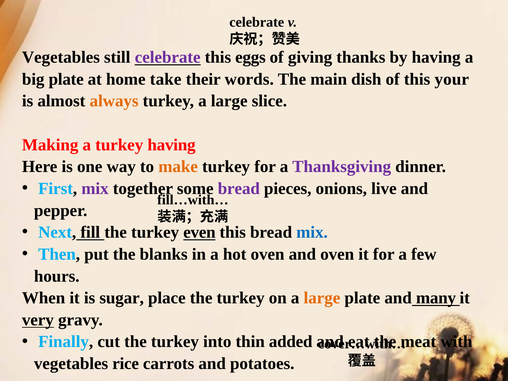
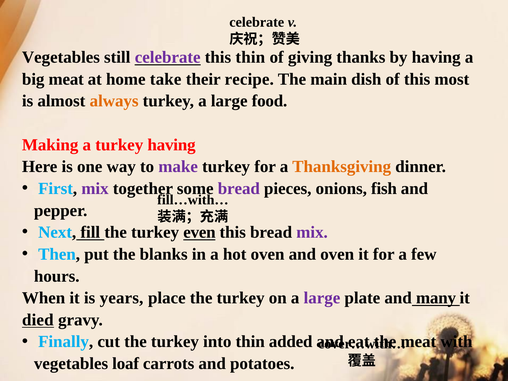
this eggs: eggs -> thin (250, 57)
big plate: plate -> meat (66, 79)
words: words -> recipe (249, 79)
your: your -> most (452, 79)
slice: slice -> food (269, 101)
make colour: orange -> purple (178, 167)
Thanksgiving colour: purple -> orange (342, 167)
live: live -> fish (384, 189)
mix colour: blue -> purple (312, 232)
sugar: sugar -> years (122, 298)
large colour: orange -> purple (322, 298)
very: very -> died (38, 320)
rice: rice -> loaf (126, 364)
